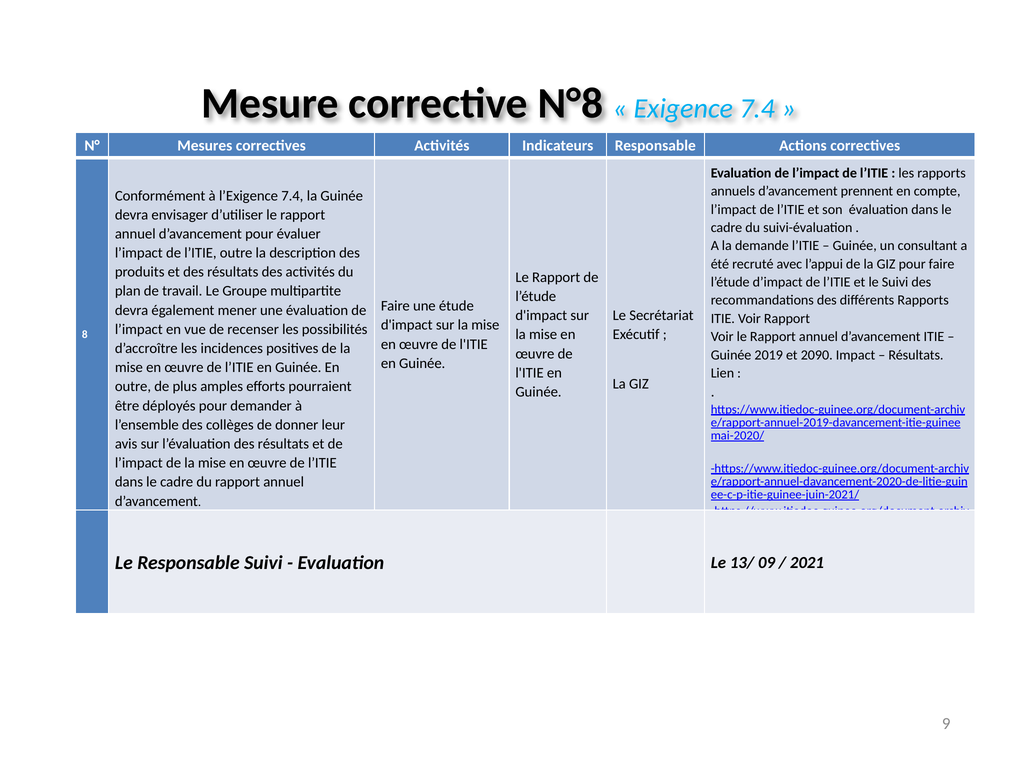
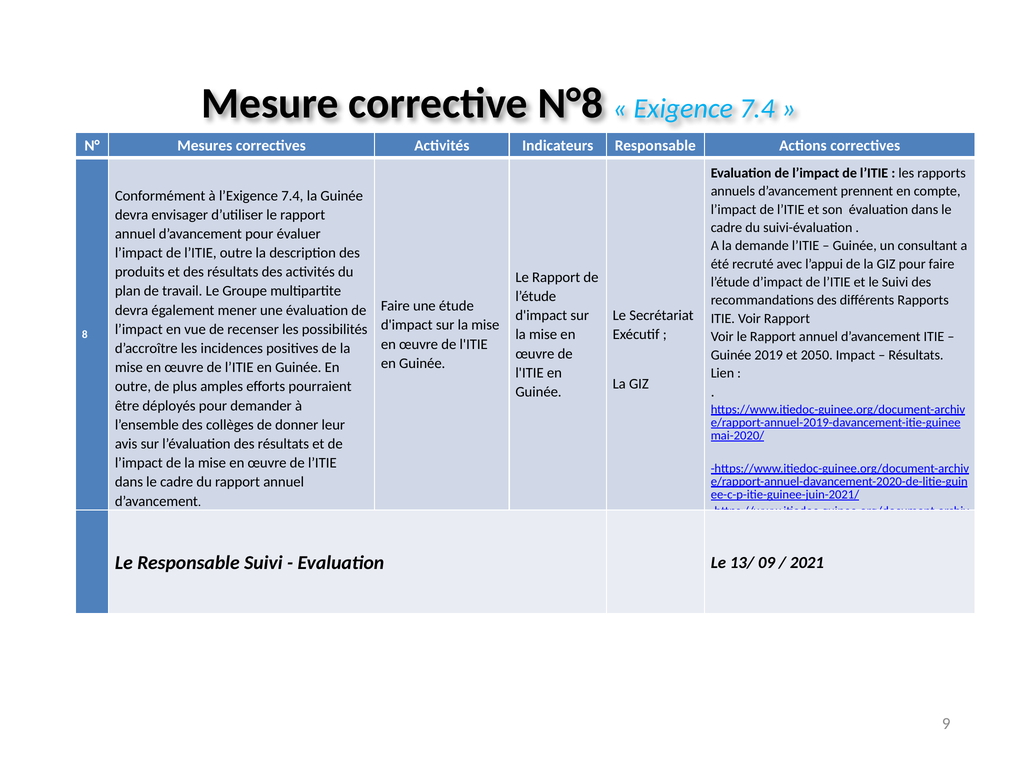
2090: 2090 -> 2050 (817, 355)
